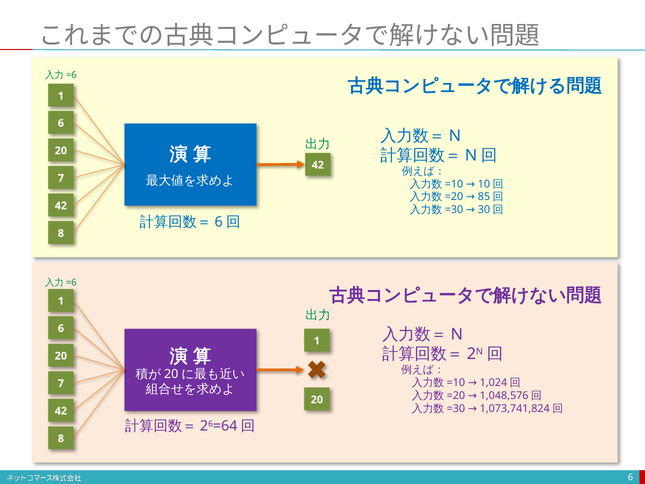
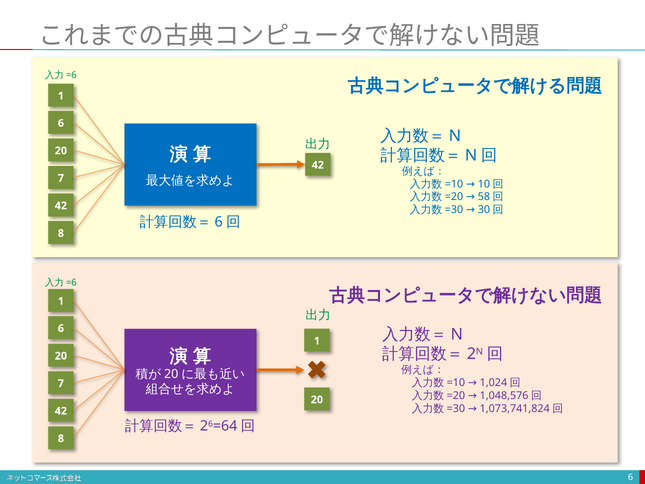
85: 85 -> 58 (484, 197)
